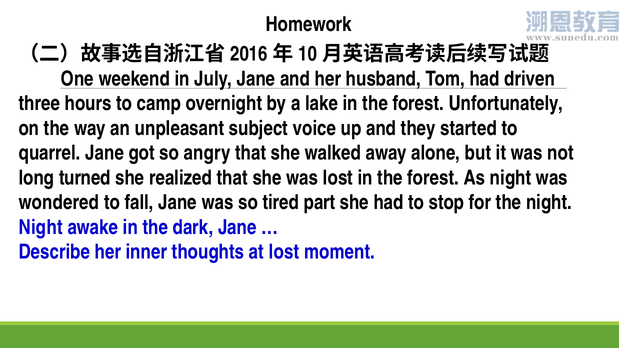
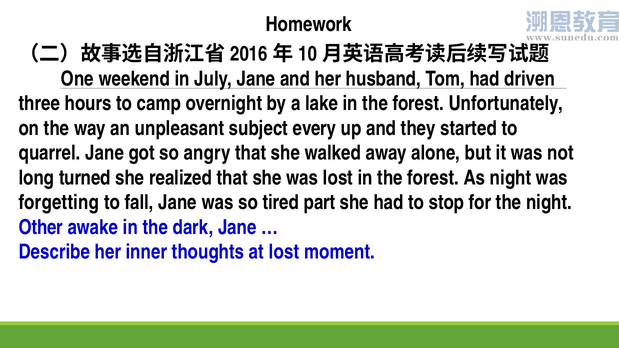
voice: voice -> every (315, 128)
wondered: wondered -> forgetting (59, 203)
Night: Night -> Other (41, 227)
